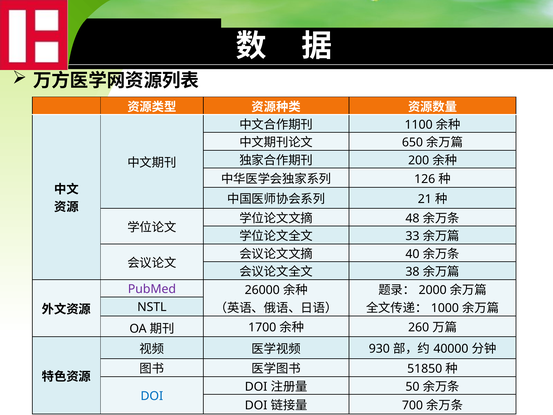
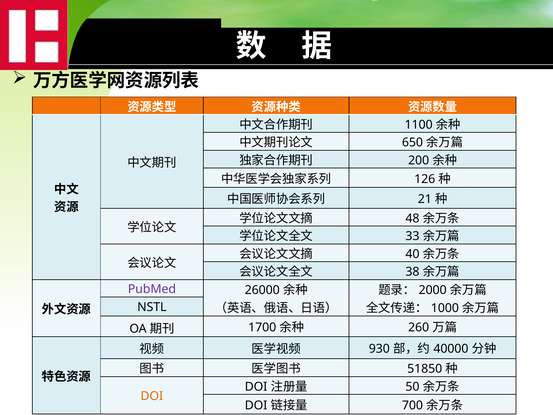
DOI colour: blue -> orange (152, 396)
